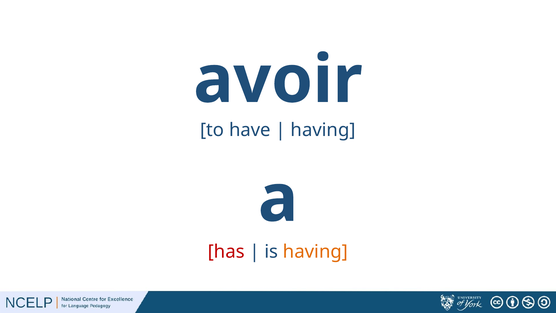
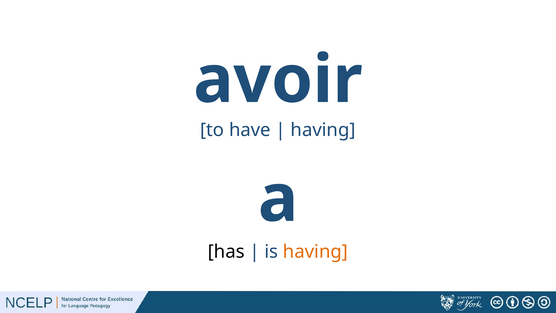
has colour: red -> black (226, 251)
